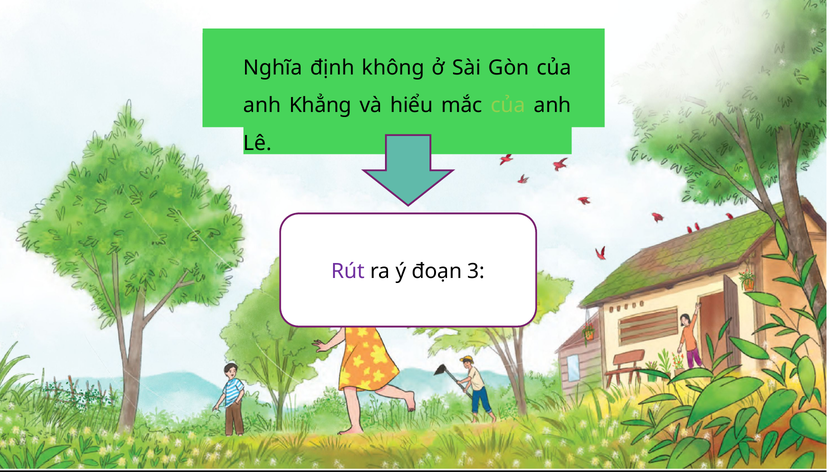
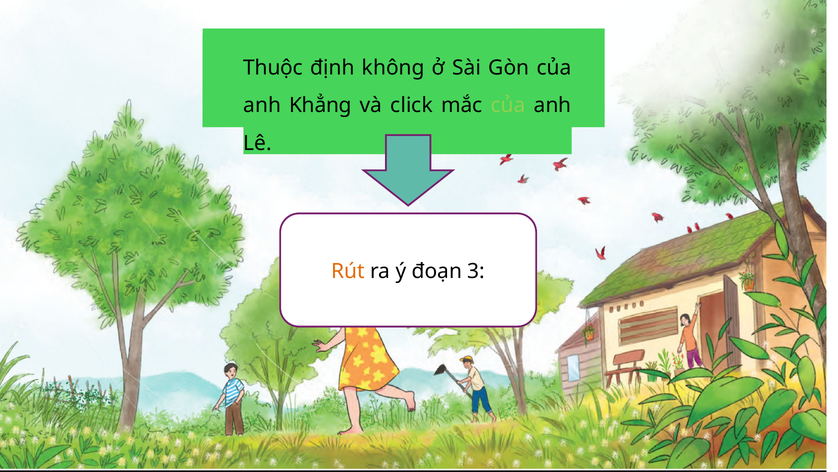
Nghĩa: Nghĩa -> Thuộc (273, 68)
hiểu: hiểu -> click (412, 105)
Rút colour: purple -> orange (348, 271)
